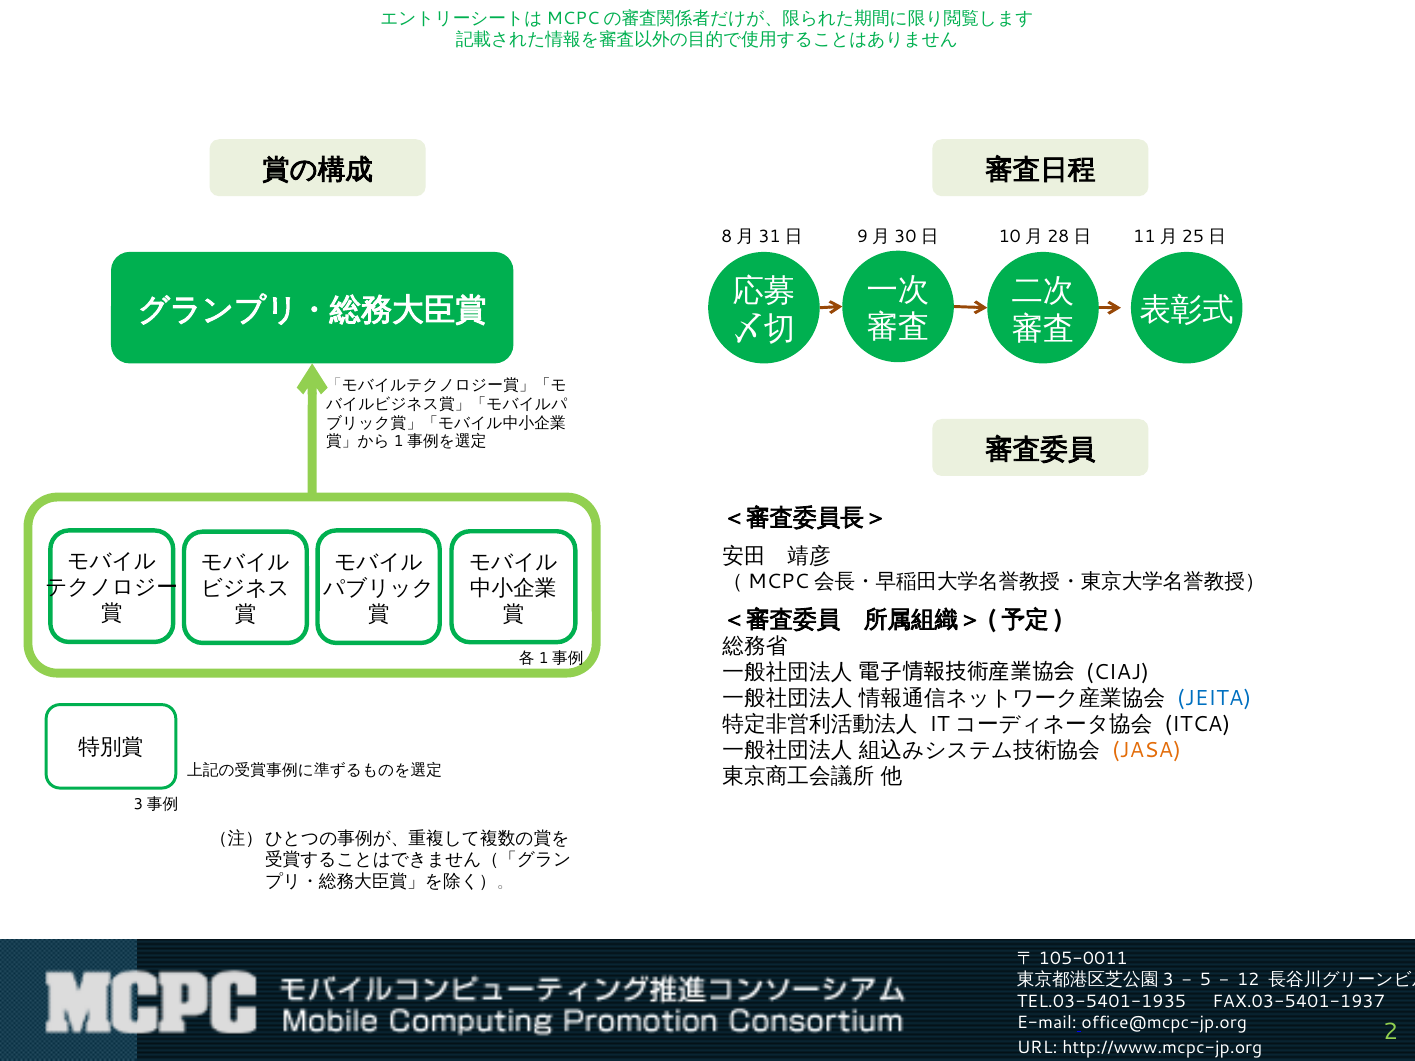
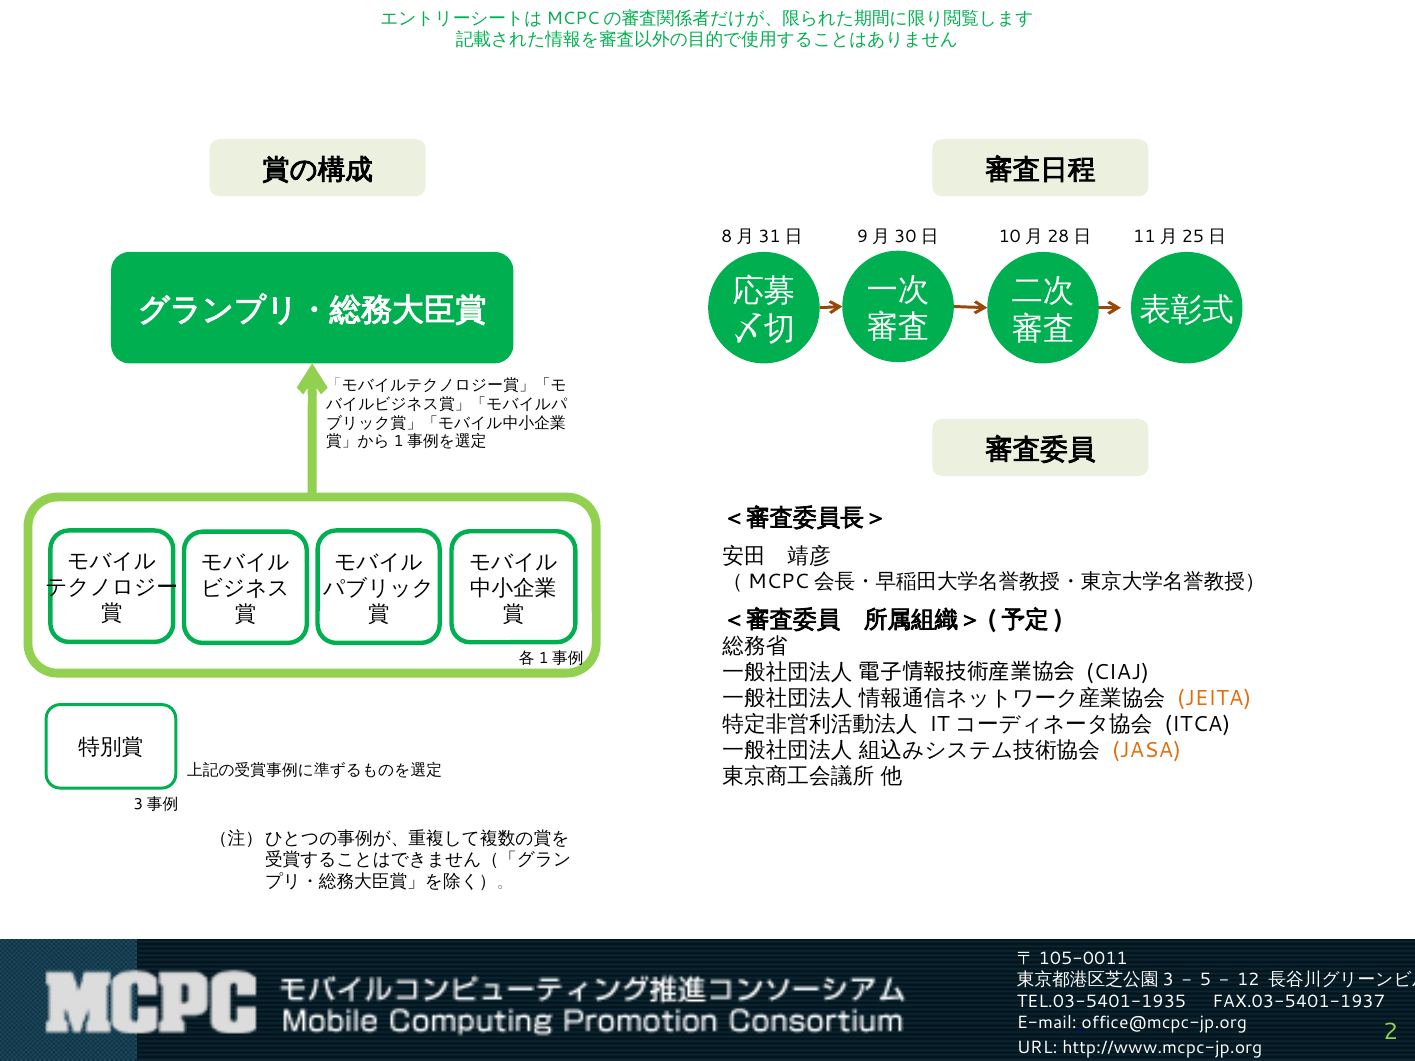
JEITA colour: blue -> orange (1214, 699)
